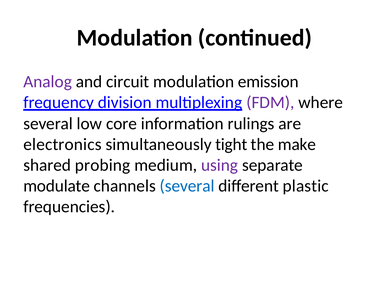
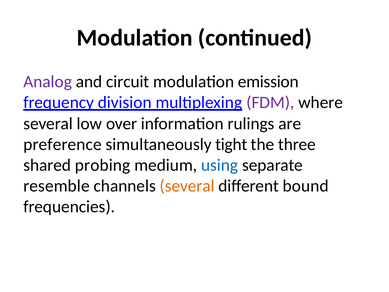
core: core -> over (122, 124)
electronics: electronics -> preference (62, 144)
make: make -> three (297, 144)
using colour: purple -> blue (220, 165)
modulate: modulate -> resemble (56, 186)
several colour: blue -> orange (187, 186)
plastic: plastic -> bound (306, 186)
